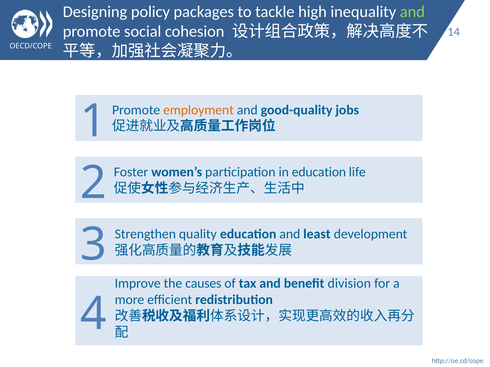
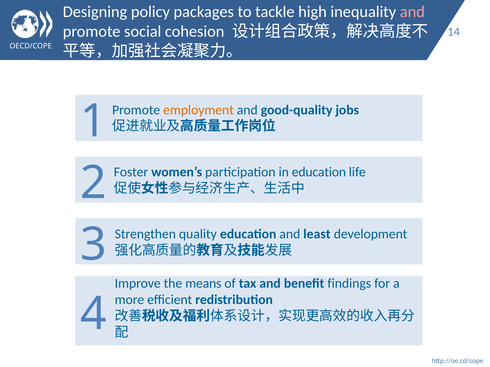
and colour: light green -> pink (412, 12)
causes: causes -> means (203, 284)
division: division -> findings (349, 284)
